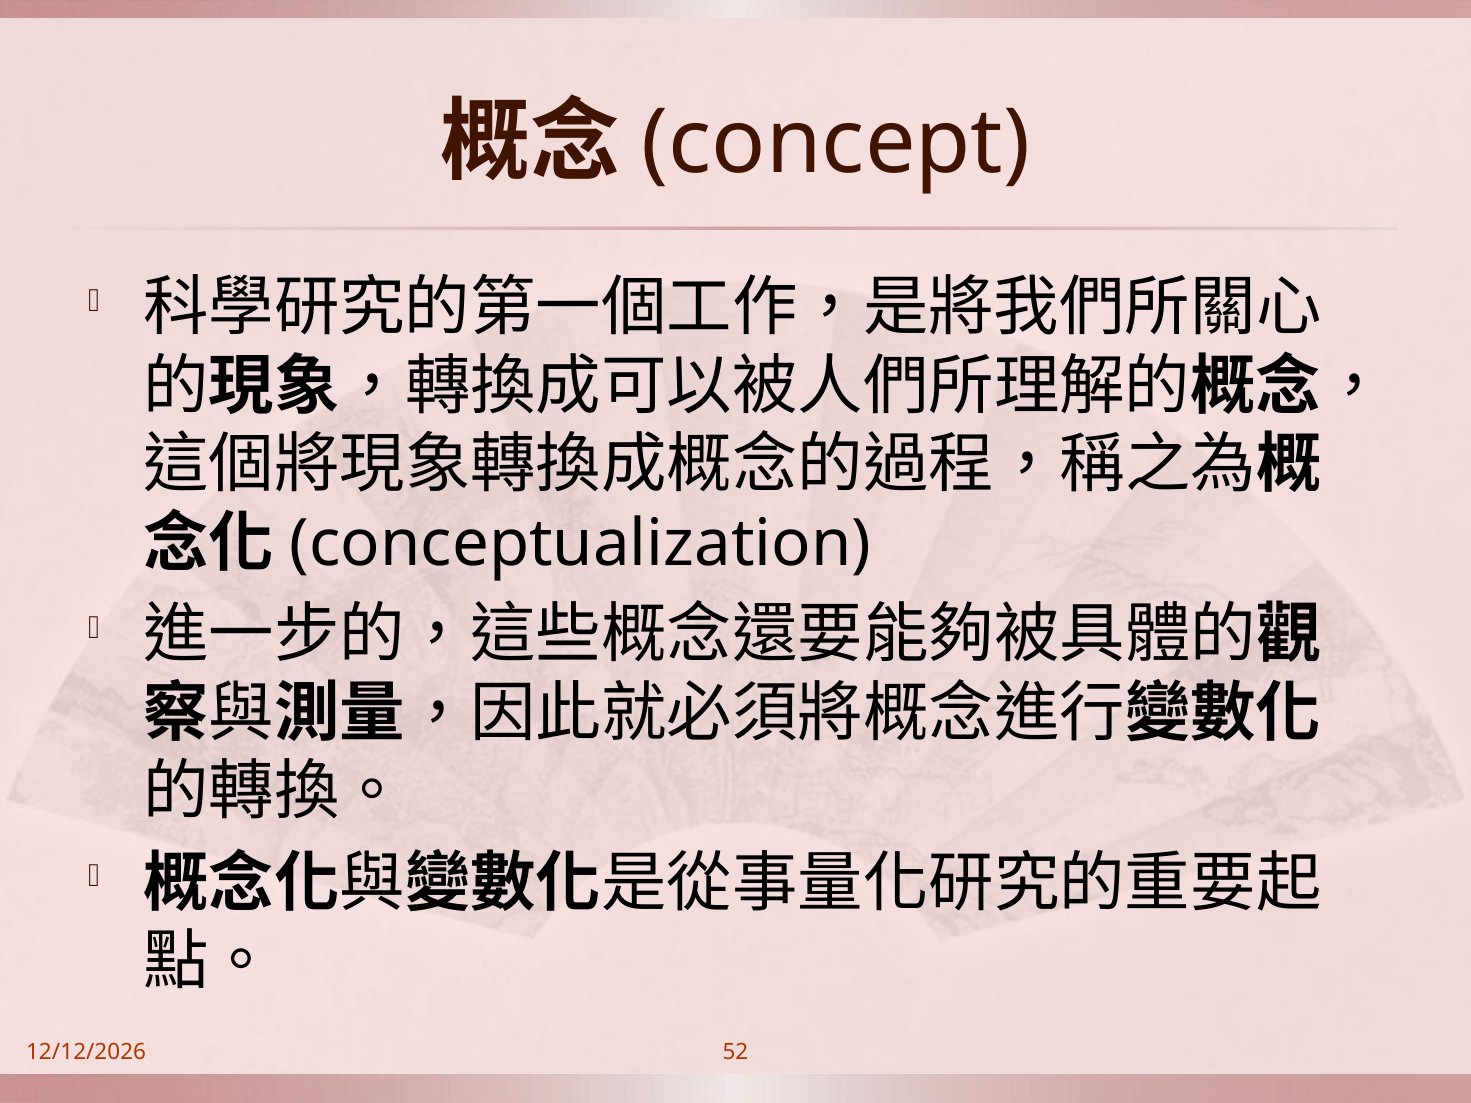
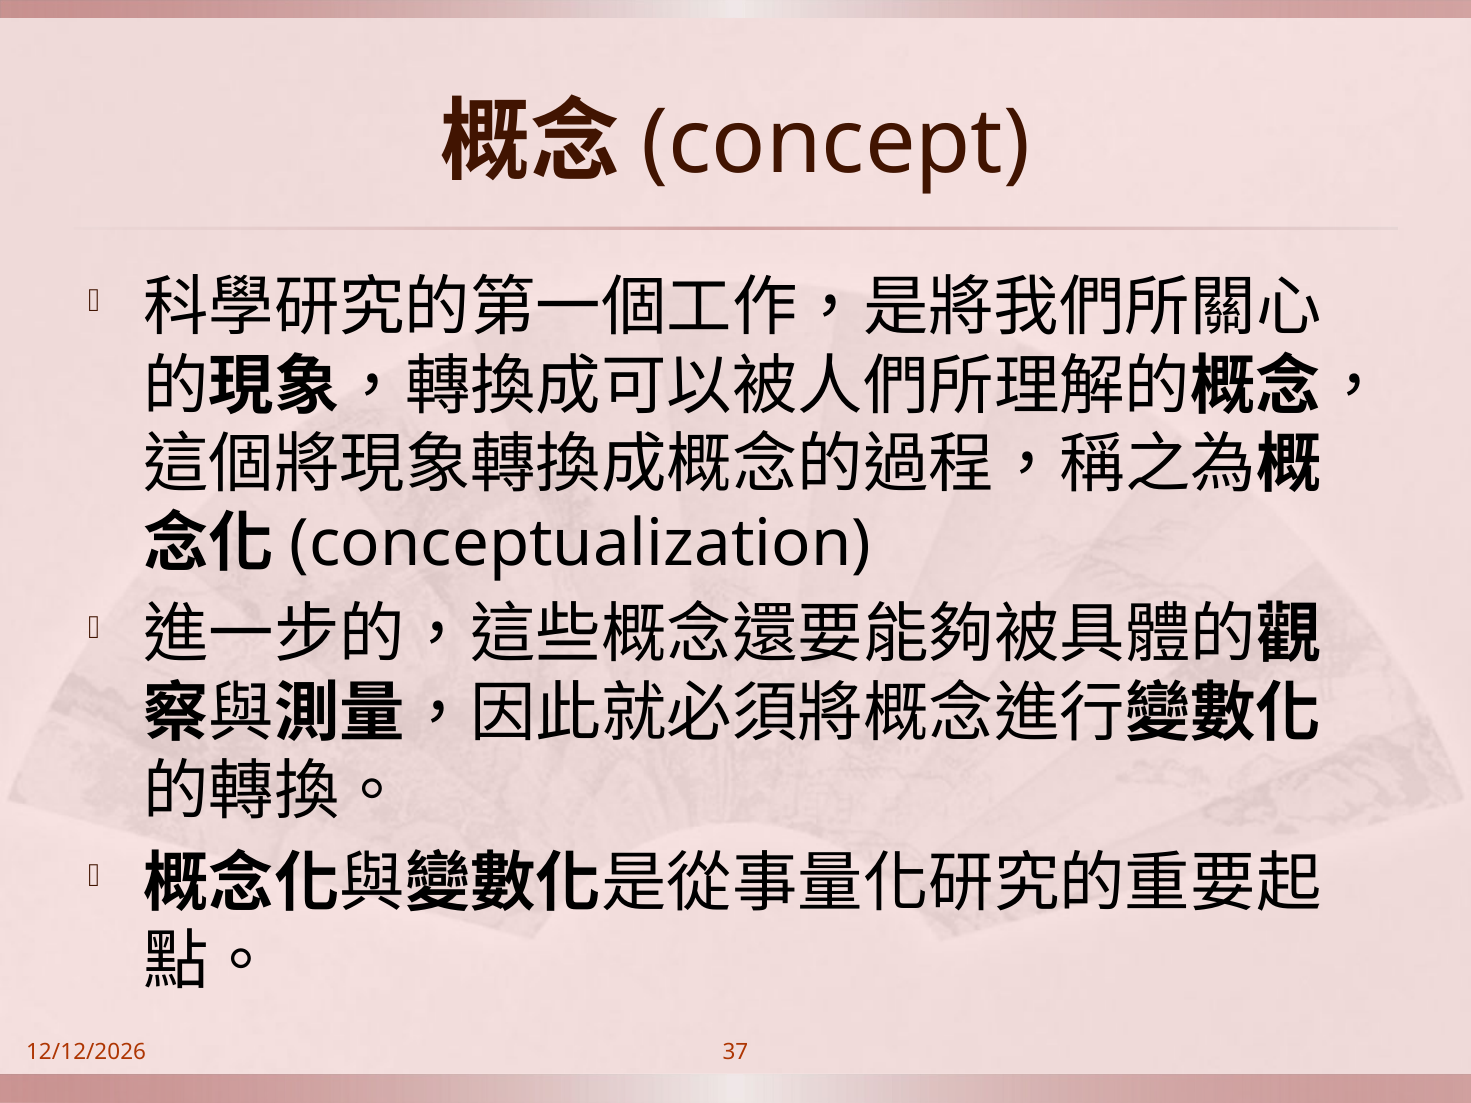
52: 52 -> 37 (735, 1052)
